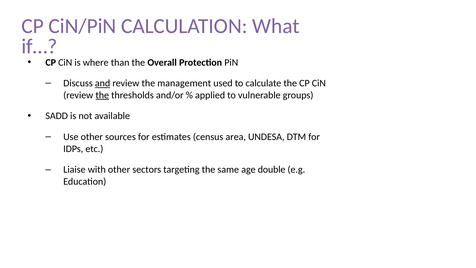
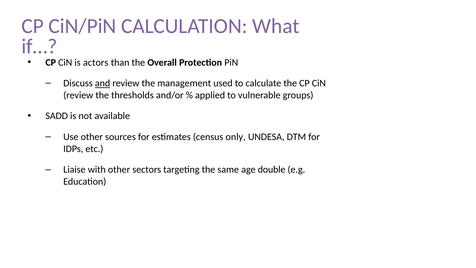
where: where -> actors (96, 62)
the underline: present -> none (102, 95)
area: area -> only (236, 137)
